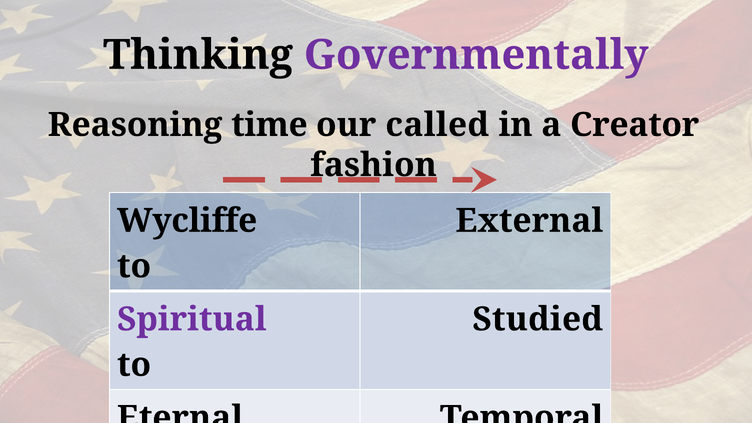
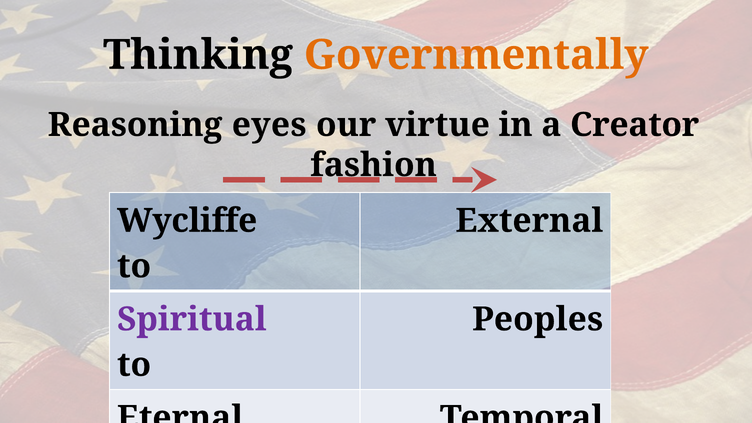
Governmentally colour: purple -> orange (476, 55)
time: time -> eyes (269, 125)
called: called -> virtue (437, 125)
Studied: Studied -> Peoples (538, 319)
